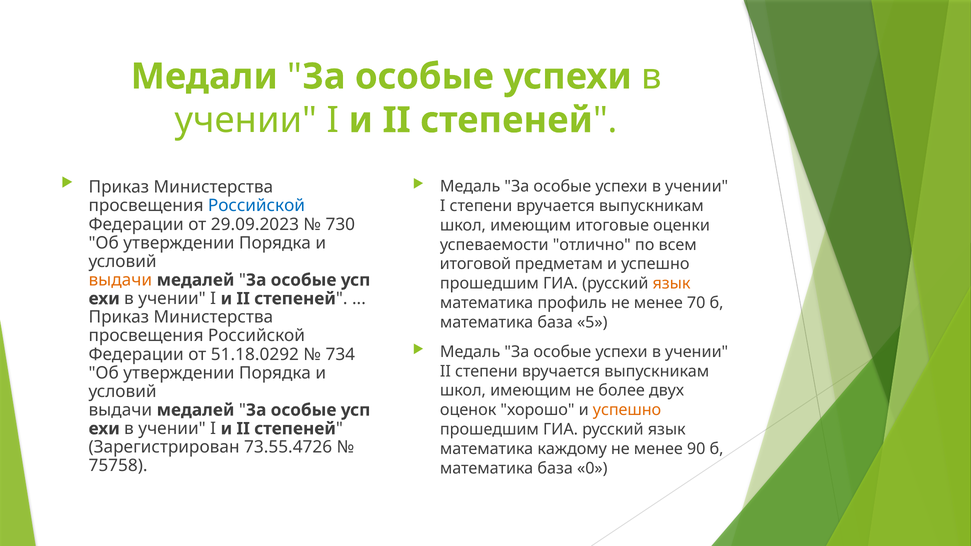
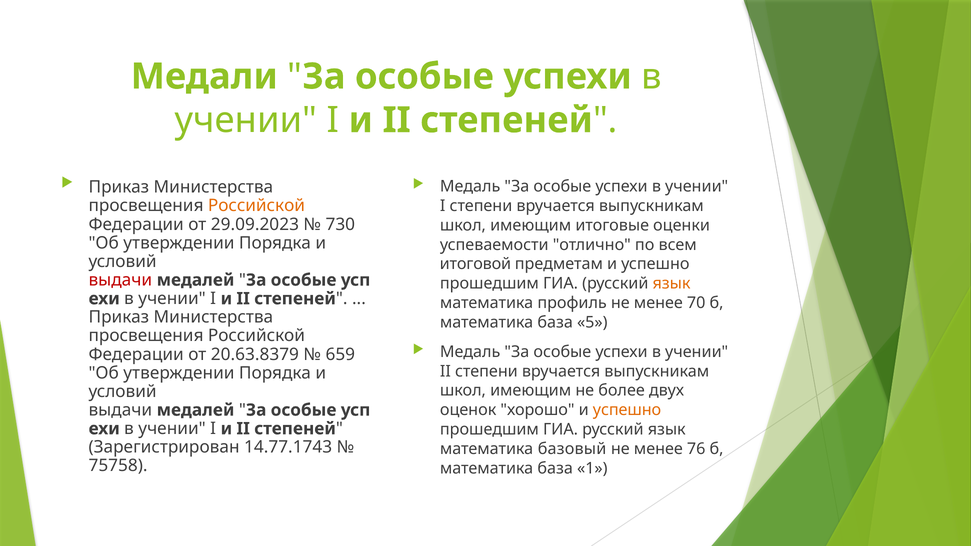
Российской colour: blue -> orange (256, 206)
выдачи colour: orange -> red (120, 280)
51.18.0292: 51.18.0292 -> 20.63.8379 (255, 354)
734: 734 -> 659 (340, 354)
73.55.4726: 73.55.4726 -> 14.77.1743 (288, 447)
каждому: каждому -> базовый (572, 449)
90: 90 -> 76 (696, 449)
0: 0 -> 1 (592, 468)
